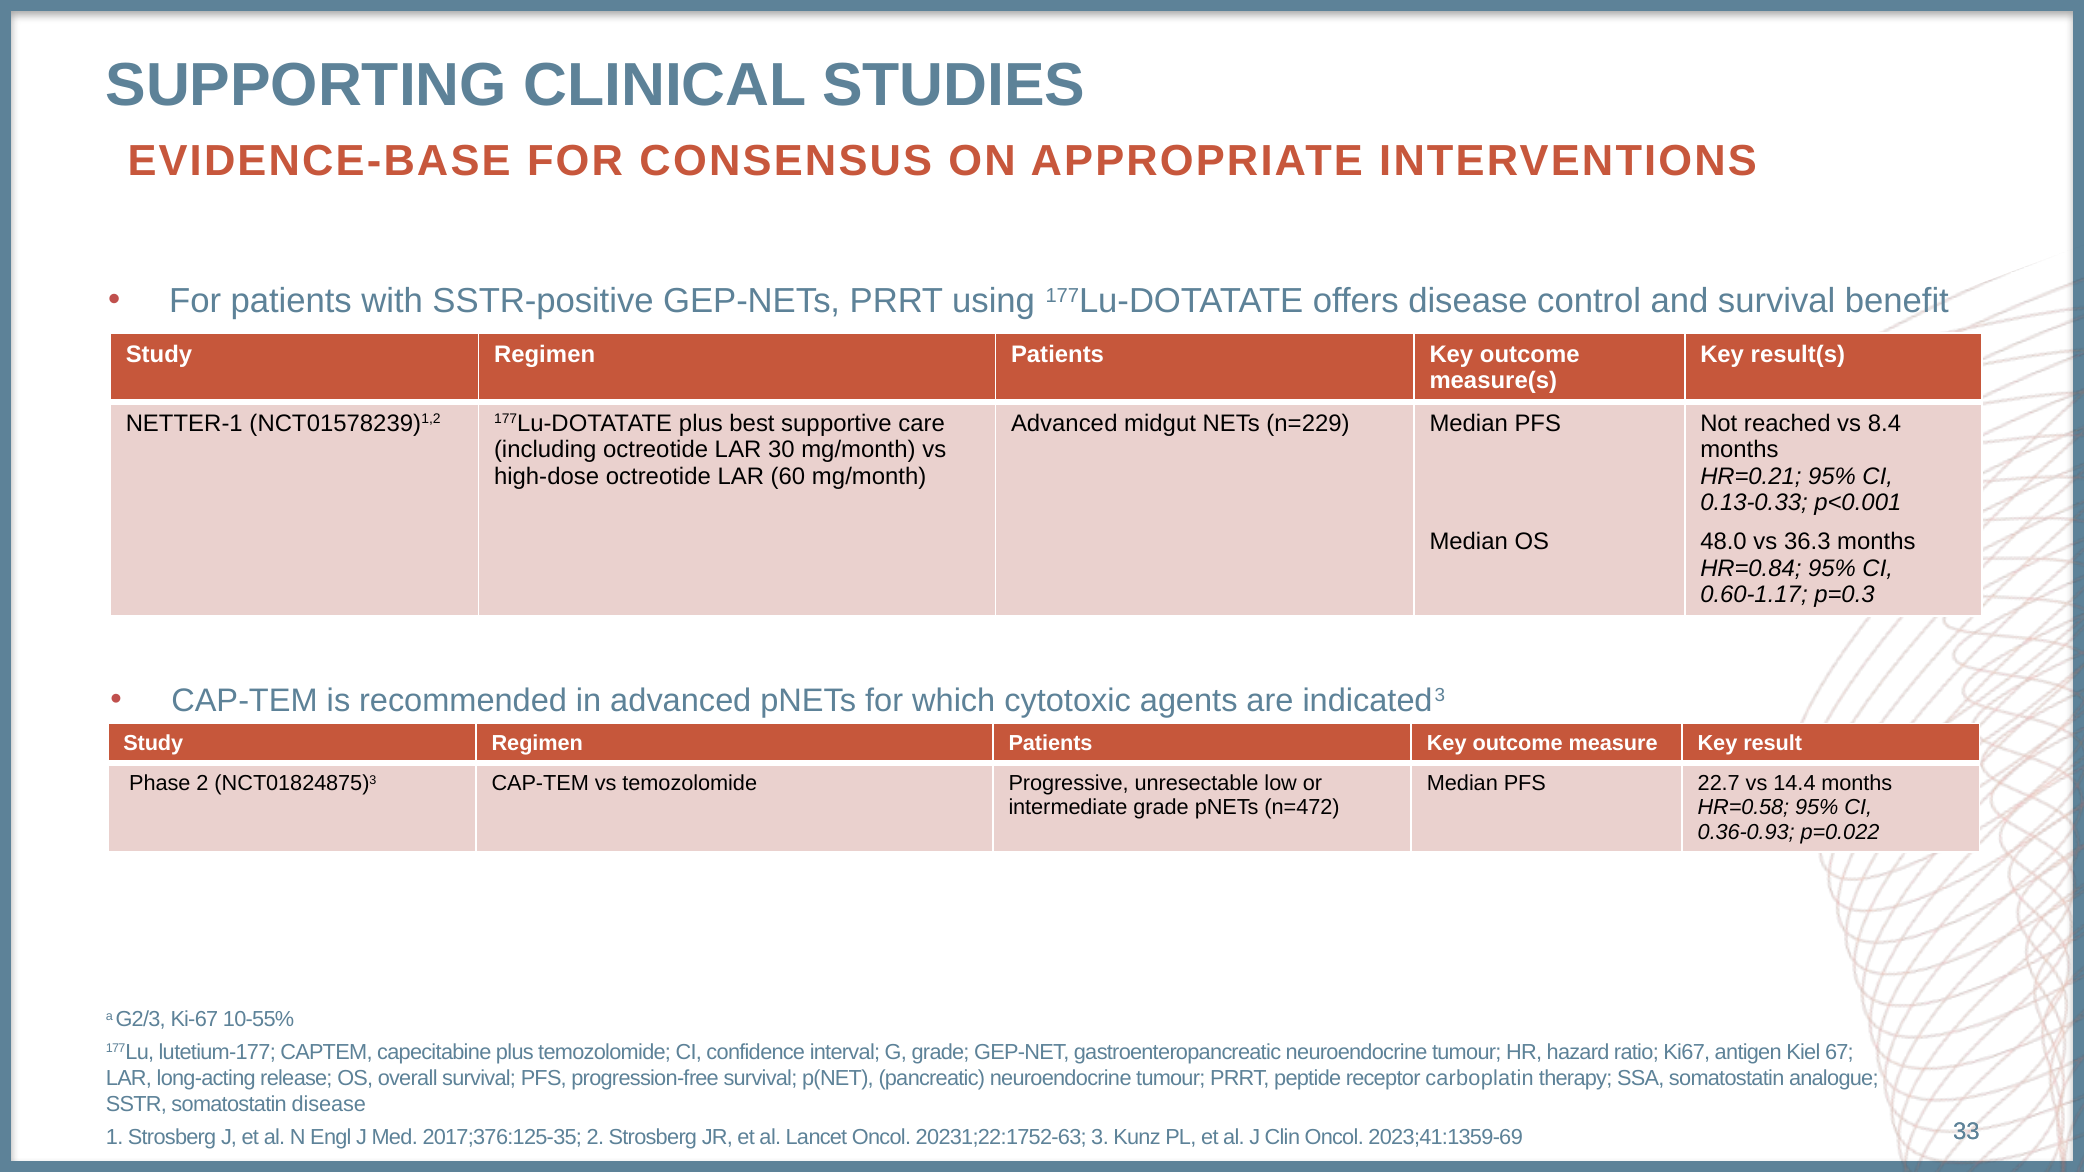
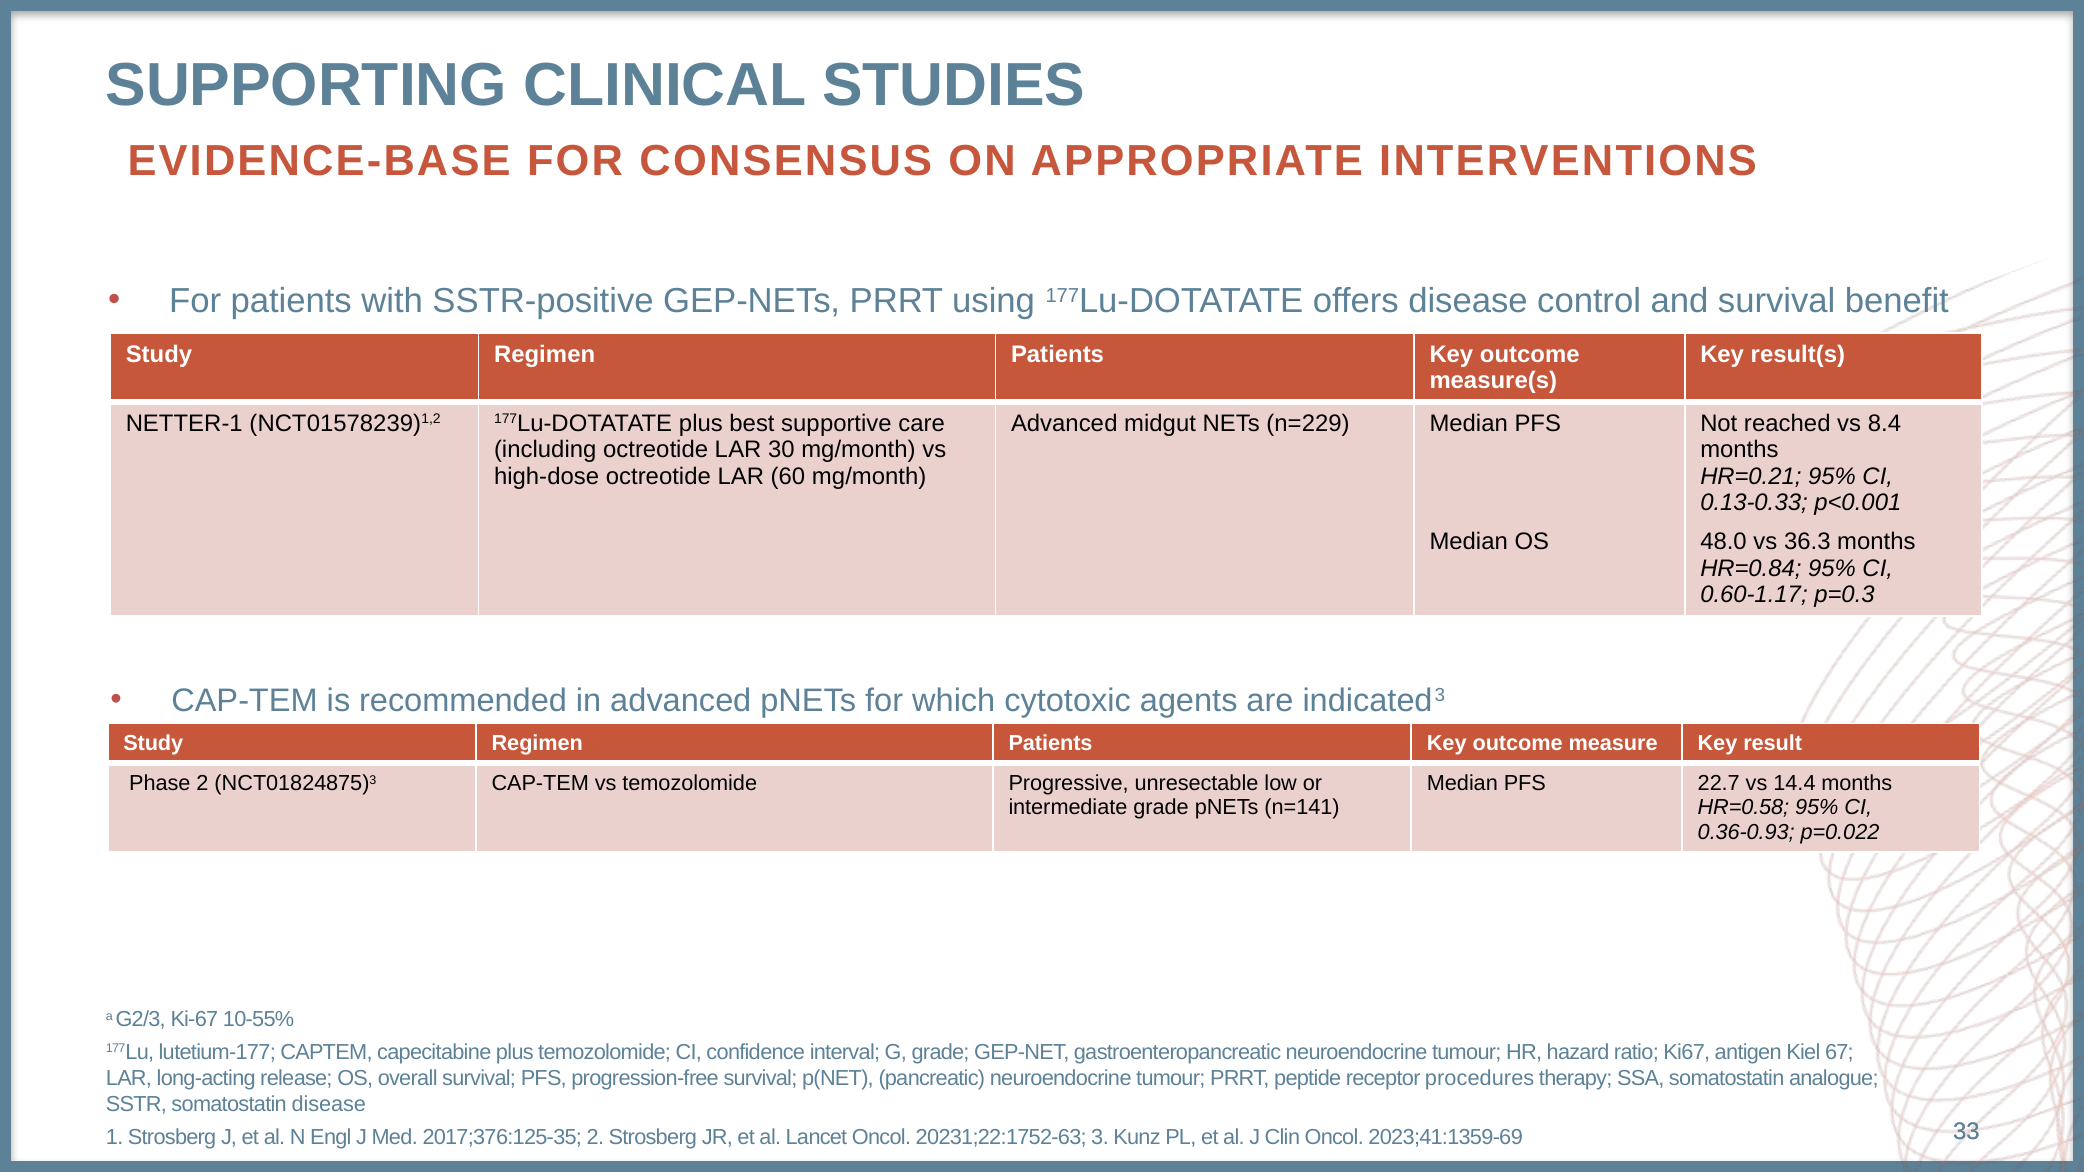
n=472: n=472 -> n=141 (1302, 808)
carboplatin: carboplatin -> procedures (1480, 1079)
